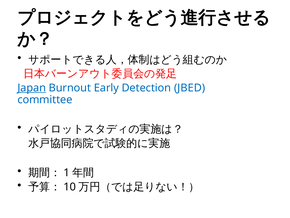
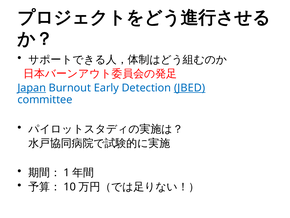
JBED underline: none -> present (190, 88)
